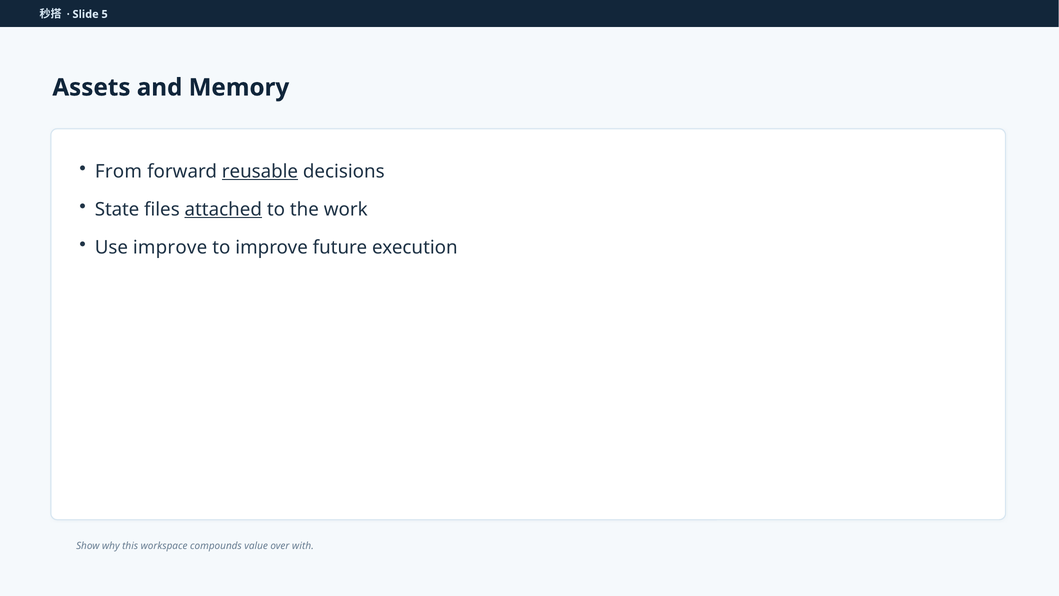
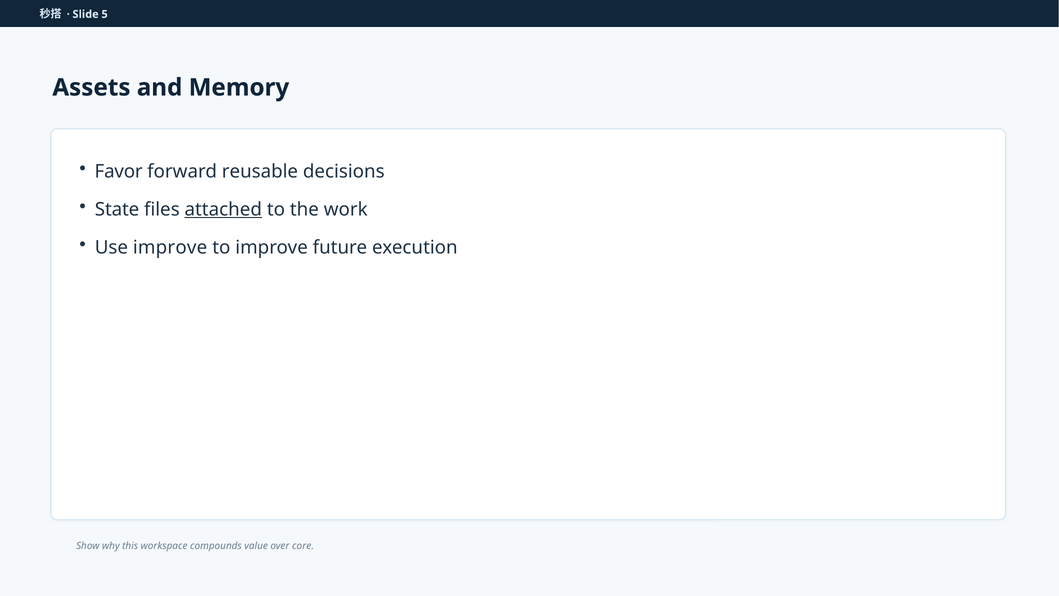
From: From -> Favor (119, 171)
reusable underline: present -> none (260, 171)
with: with -> core (303, 546)
